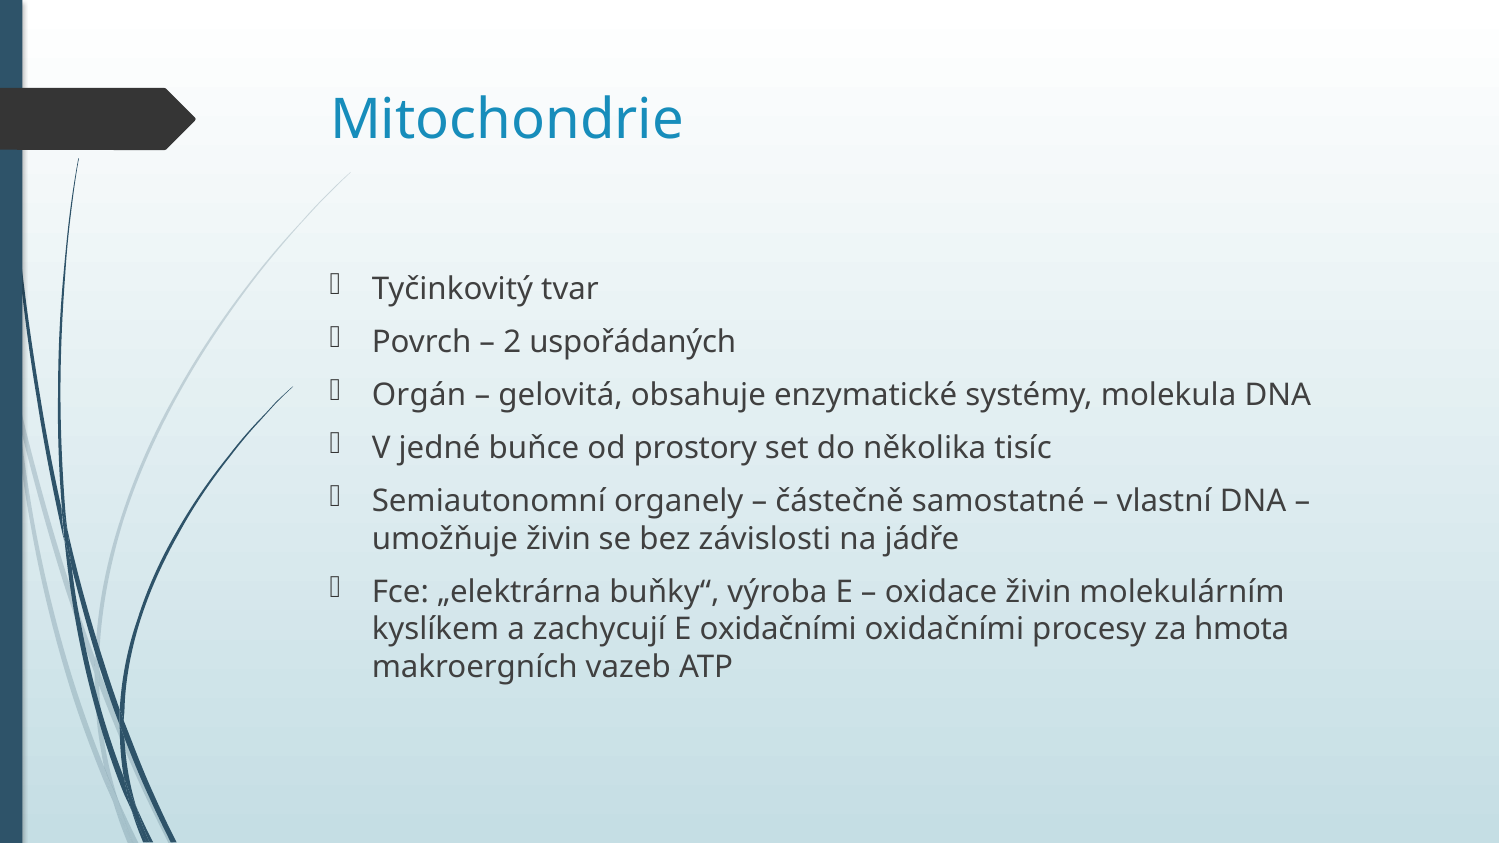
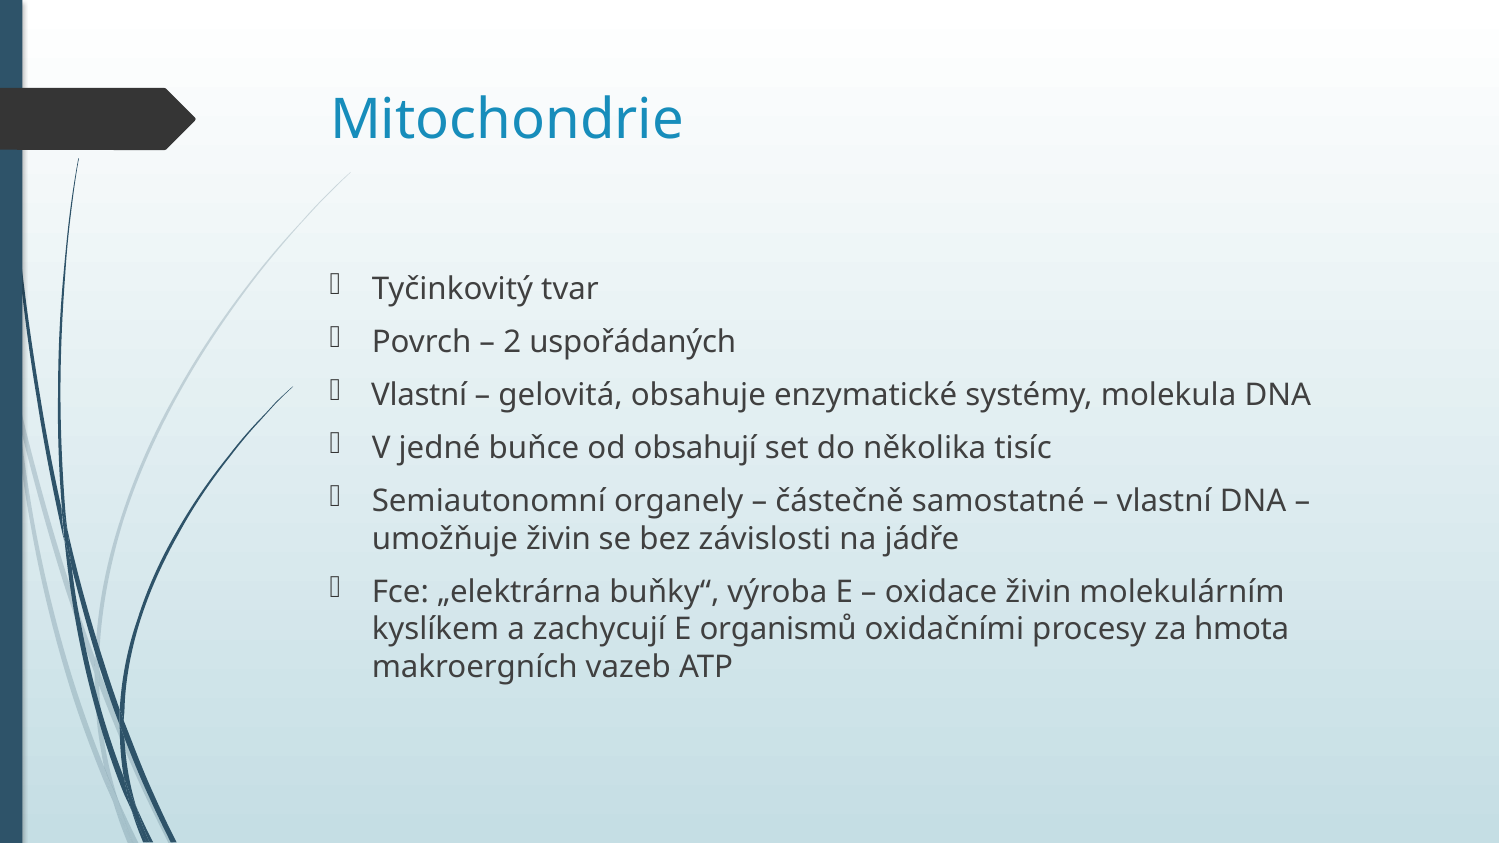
Orgán: Orgán -> Vlastní (419, 395)
prostory: prostory -> obsahují (695, 448)
E oxidačními: oxidačními -> organismů (778, 629)
